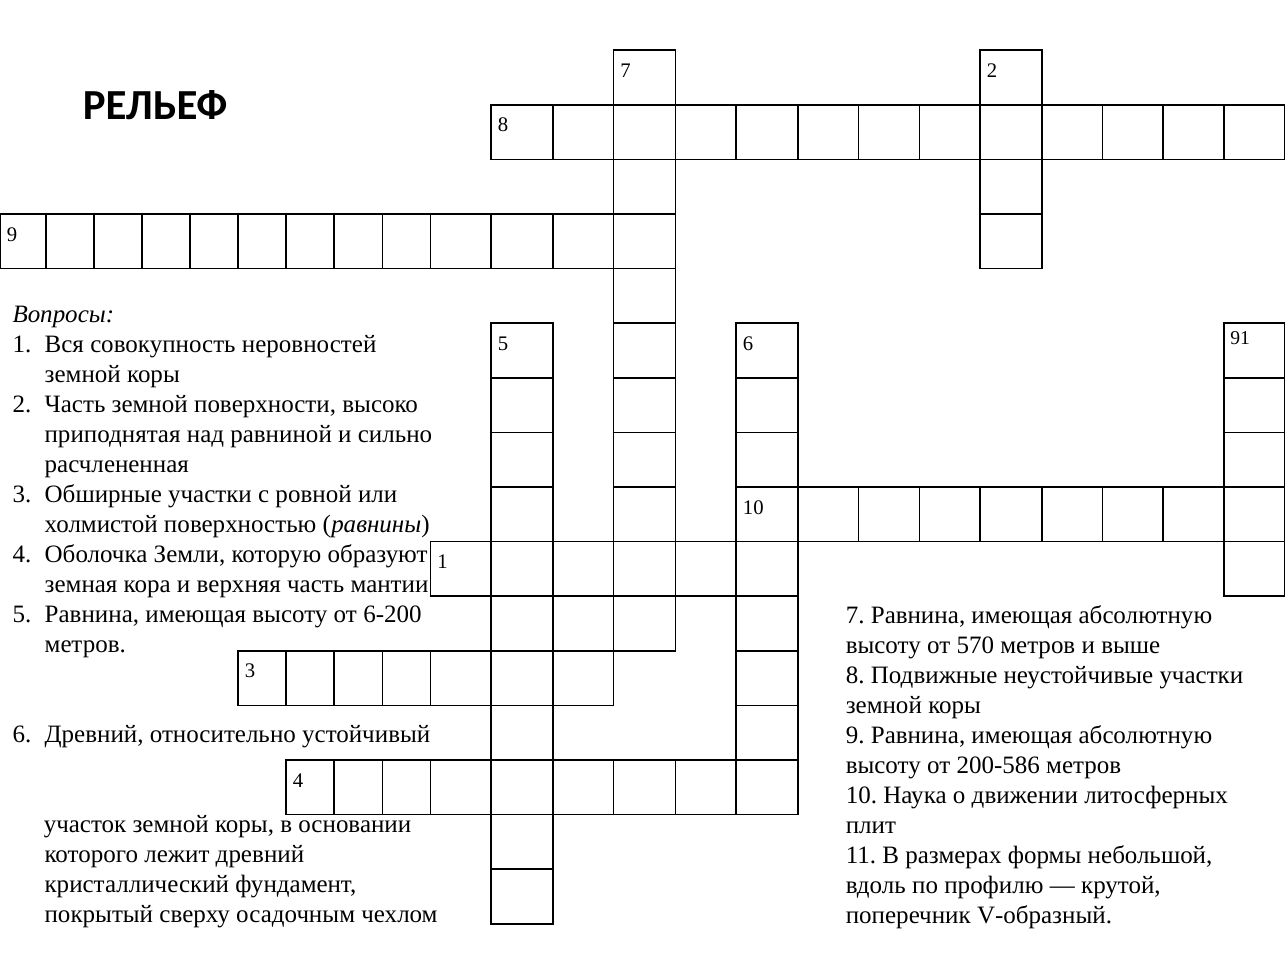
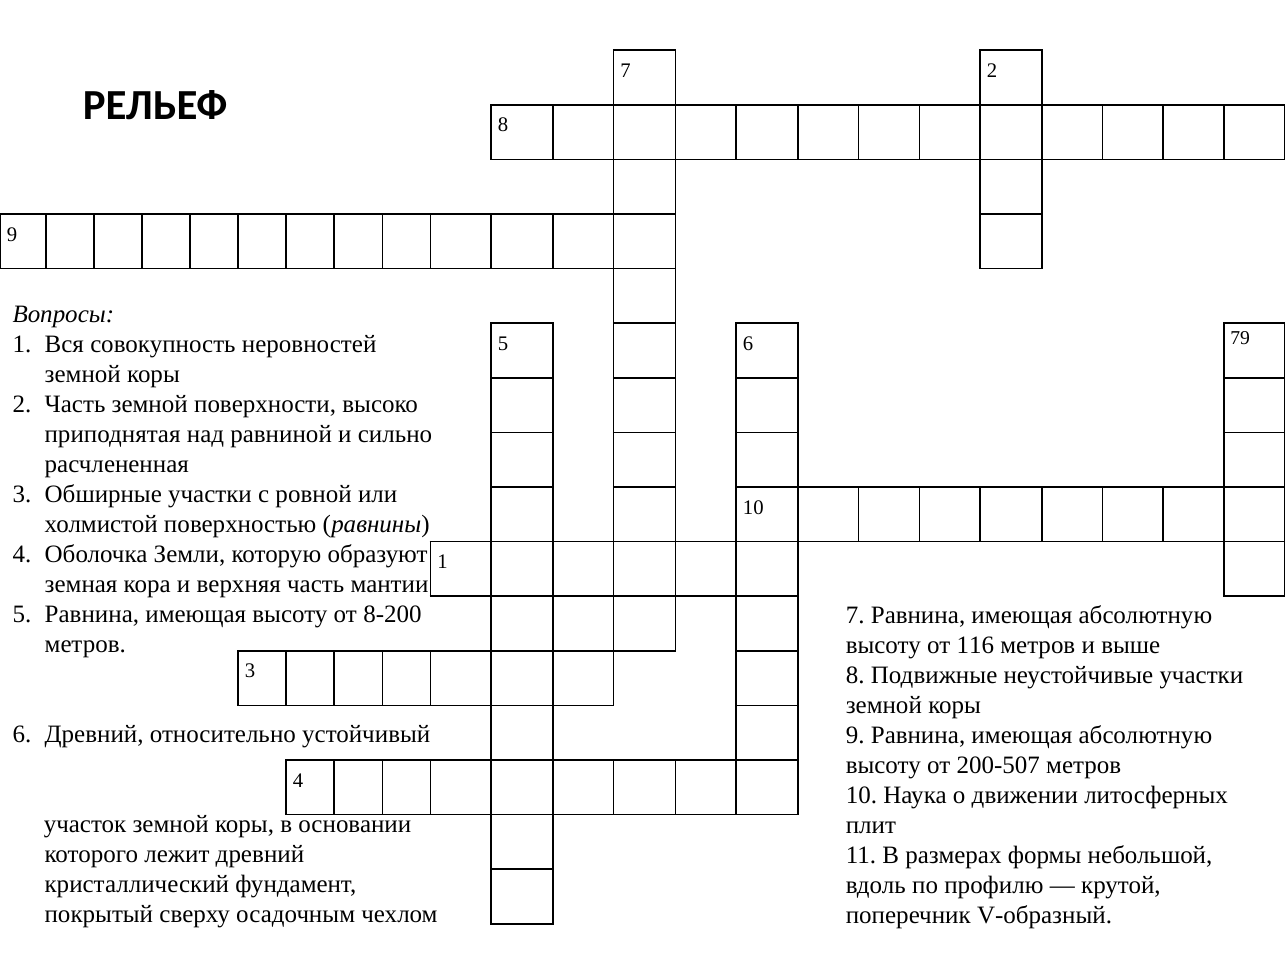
91: 91 -> 79 (1240, 337)
6-200: 6-200 -> 8-200 (392, 614)
570: 570 -> 116 (975, 645)
200-586: 200-586 -> 200-507 (998, 765)
